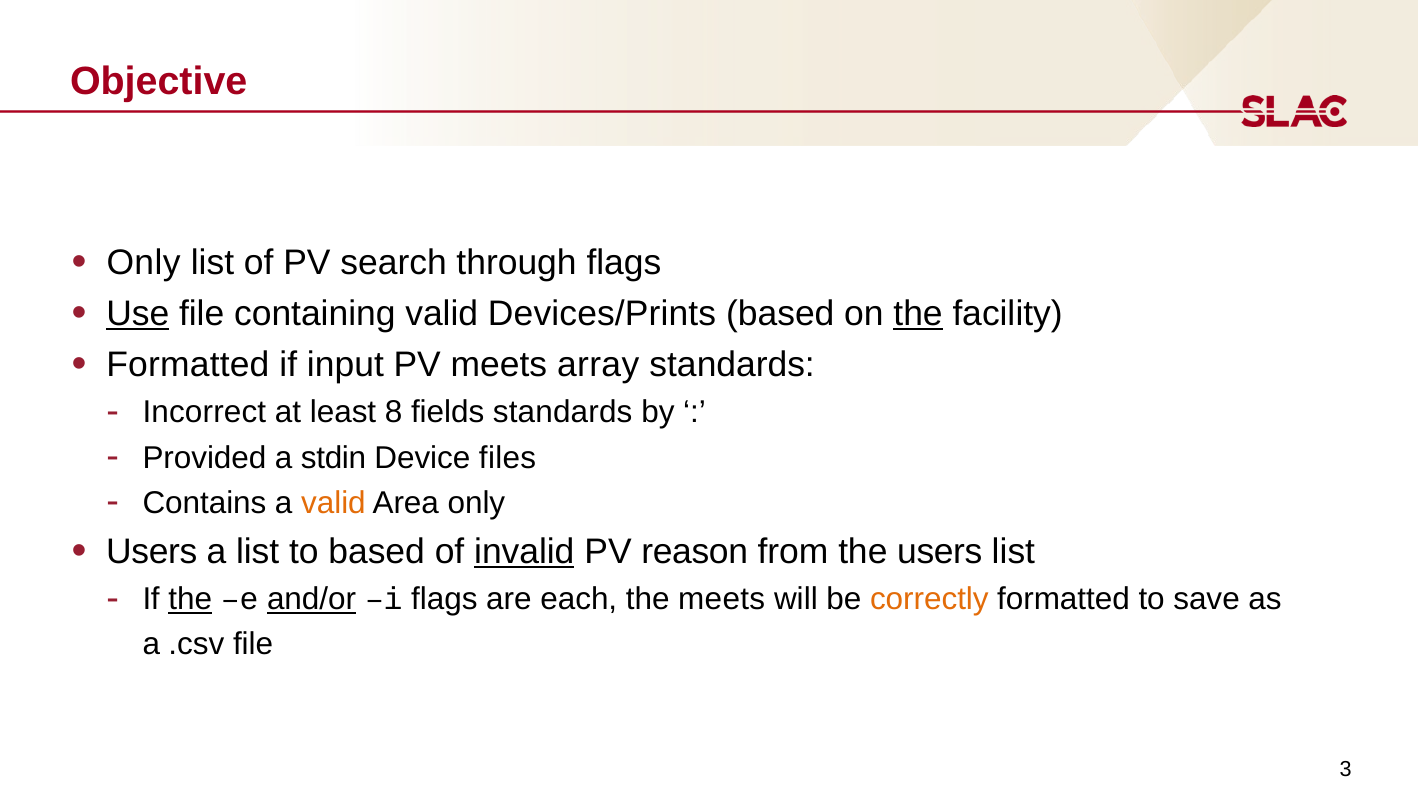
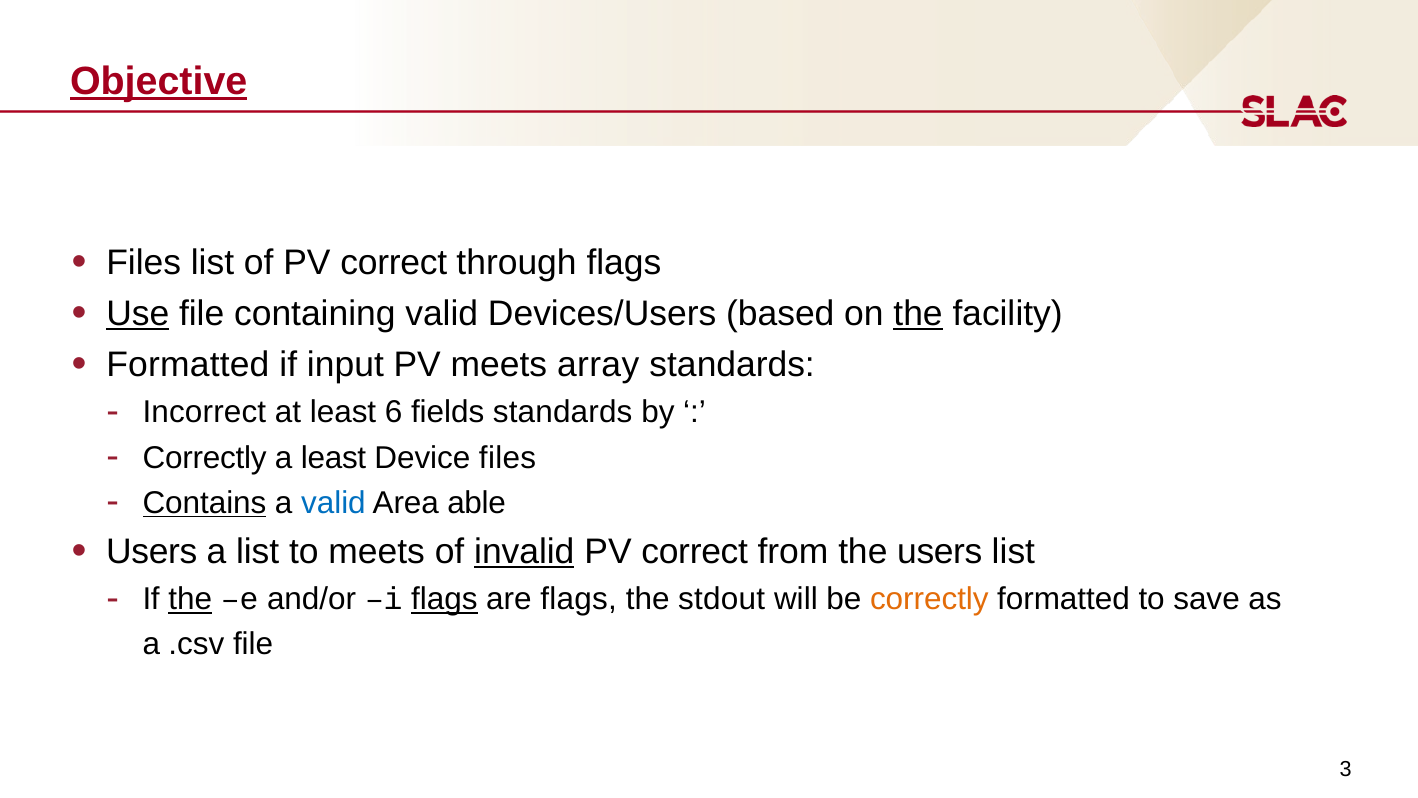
Objective underline: none -> present (159, 82)
Only: Only -> Files (144, 263)
of PV search: search -> correct (394, 263)
Devices/Prints: Devices/Prints -> Devices/Users (602, 314)
8: 8 -> 6 (394, 412)
Provided: Provided -> Correctly (205, 457)
a stdin: stdin -> least (334, 457)
Contains underline: none -> present (204, 503)
valid colour: orange -> blue (333, 503)
Area only: only -> able (477, 503)
to based: based -> meets (377, 552)
reason: reason -> correct (695, 552)
and/or underline: present -> none (312, 599)
flags underline: none -> present (444, 599)
are each: each -> flags (579, 599)
the meets: meets -> stdout (722, 599)
